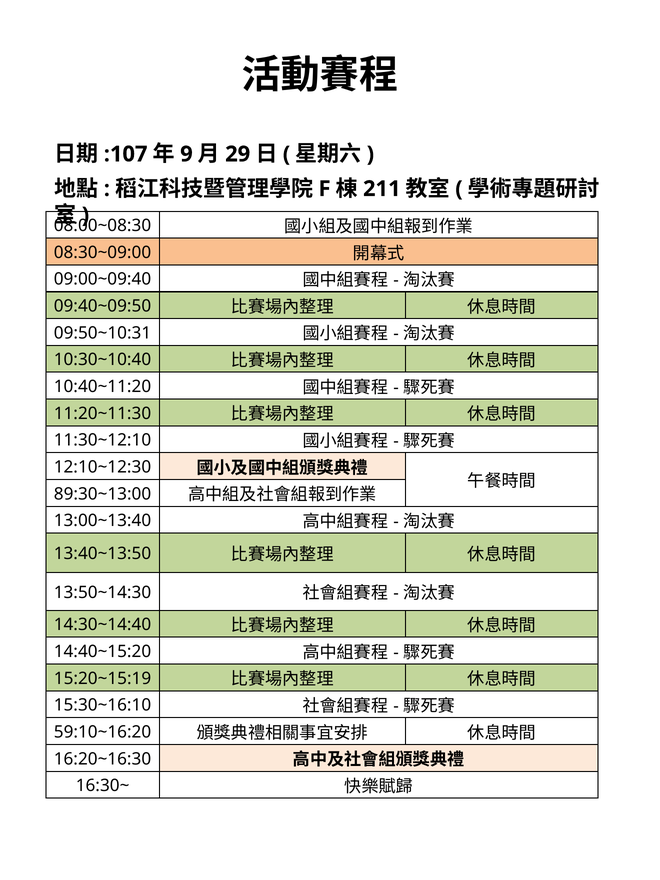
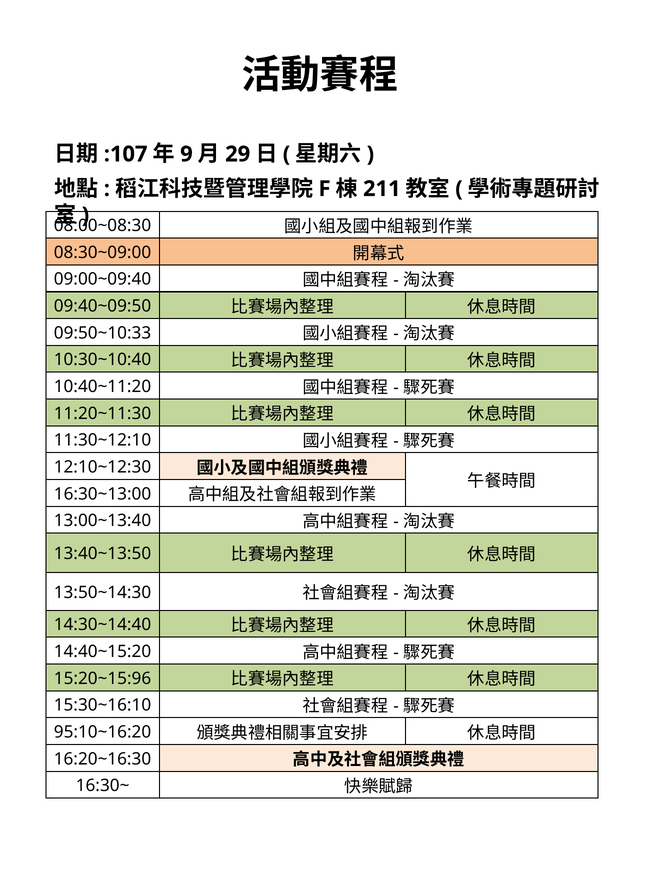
09:50~10:31: 09:50~10:31 -> 09:50~10:33 (103, 333)
89:30~13:00: 89:30~13:00 -> 16:30~13:00 (103, 494)
15:20~15:19: 15:20~15:19 -> 15:20~15:96 (103, 678)
59:10~16:20: 59:10~16:20 -> 95:10~16:20 (103, 732)
